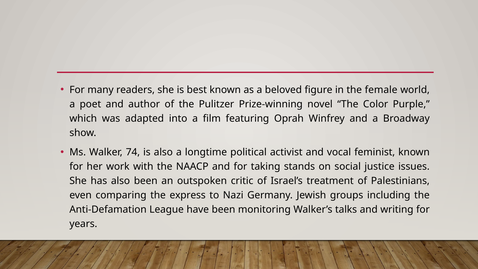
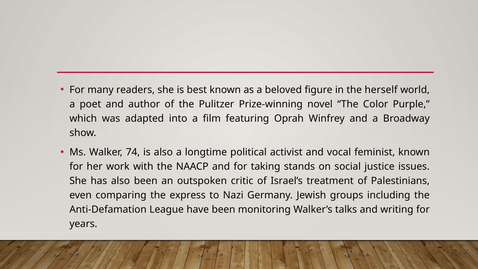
female: female -> herself (381, 90)
